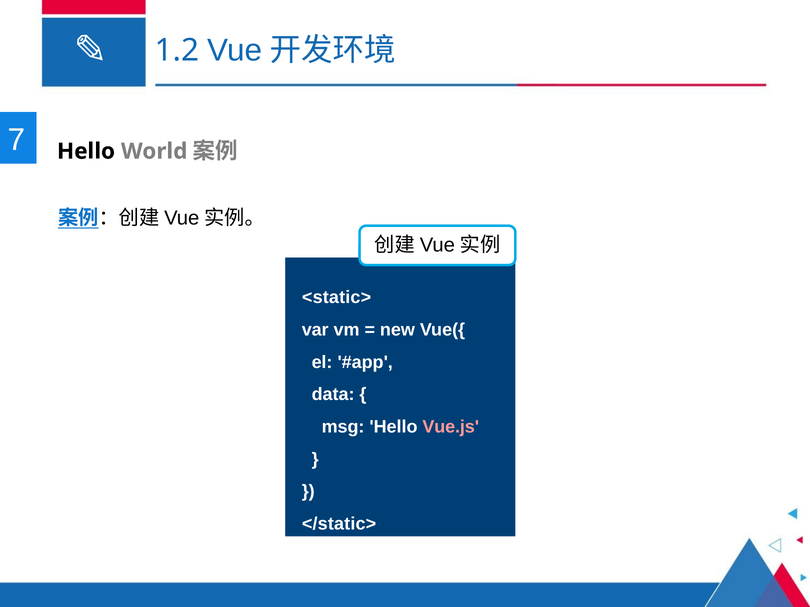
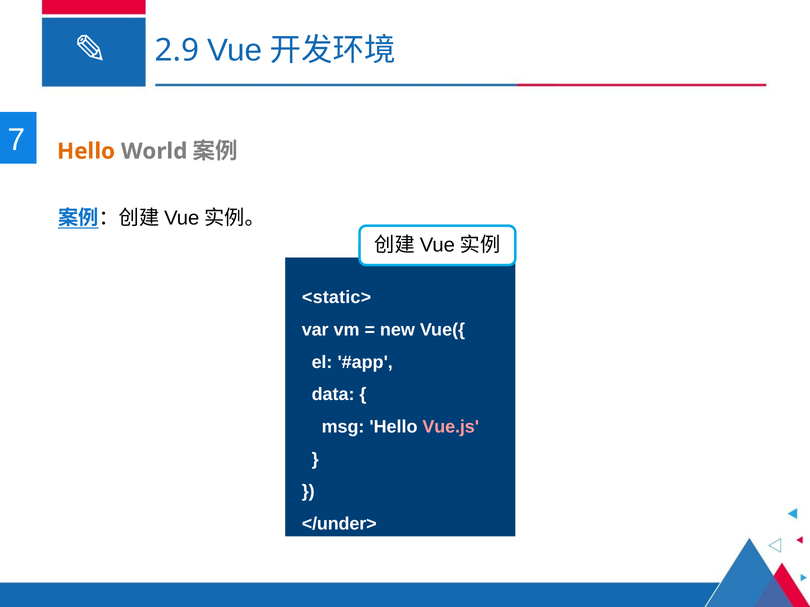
1.2: 1.2 -> 2.9 (177, 50)
Hello colour: black -> orange (86, 151)
</static>: </static> -> </under> (339, 524)
